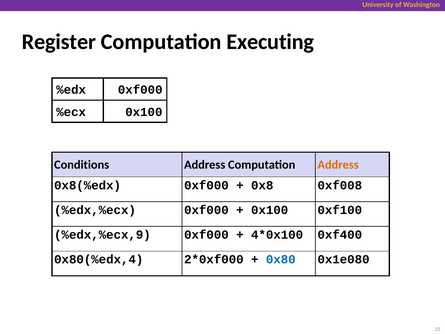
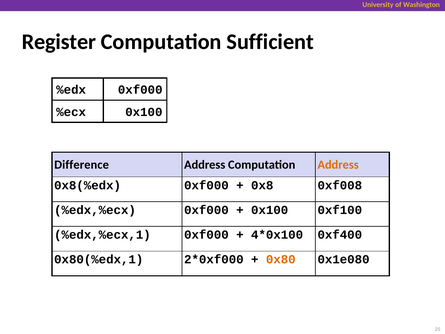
Executing: Executing -> Sufficient (270, 42)
Conditions: Conditions -> Difference (82, 165)
%edx,%ecx,9: %edx,%ecx,9 -> %edx,%ecx,1 (102, 235)
0x80(%edx,4: 0x80(%edx,4 -> 0x80(%edx,1 (99, 259)
0x80 colour: blue -> orange (281, 259)
